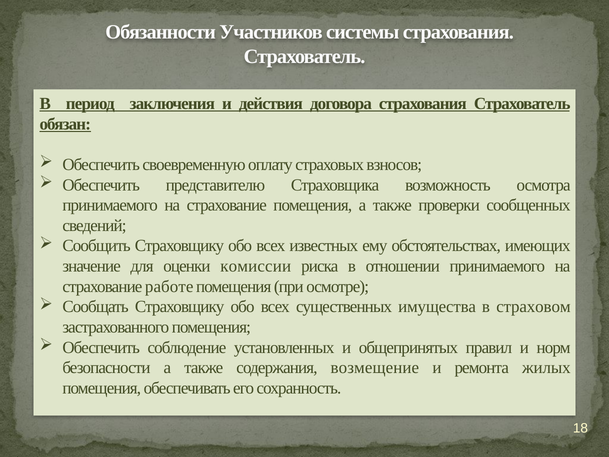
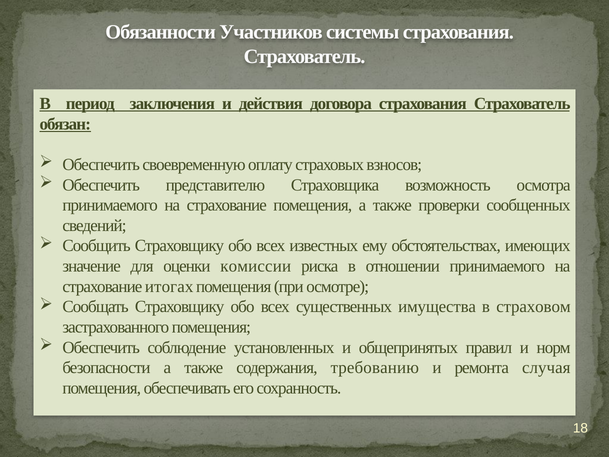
работе: работе -> итогах (169, 286)
возмещение: возмещение -> требованию (375, 368)
жилых: жилых -> случая (546, 368)
